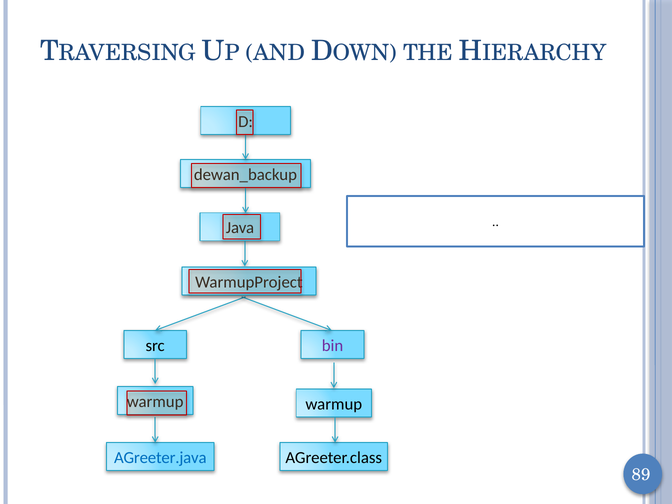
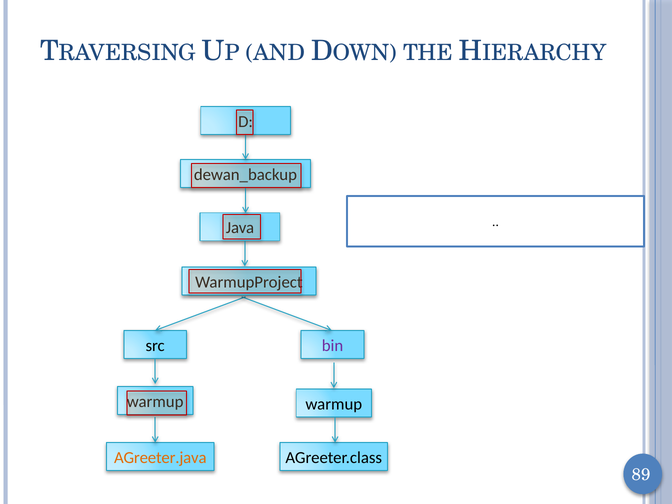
AGreeter.java colour: blue -> orange (160, 458)
